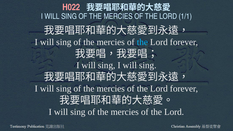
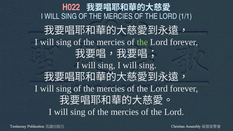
the colour: light blue -> light green (142, 42)
